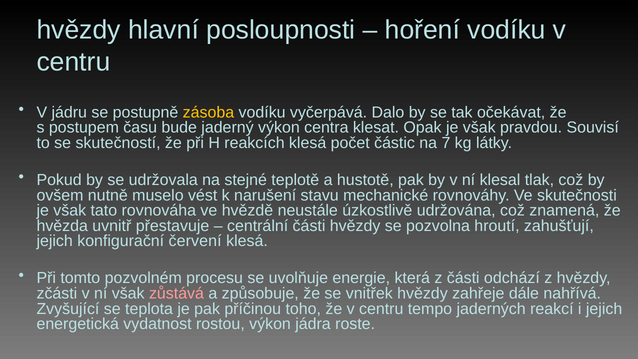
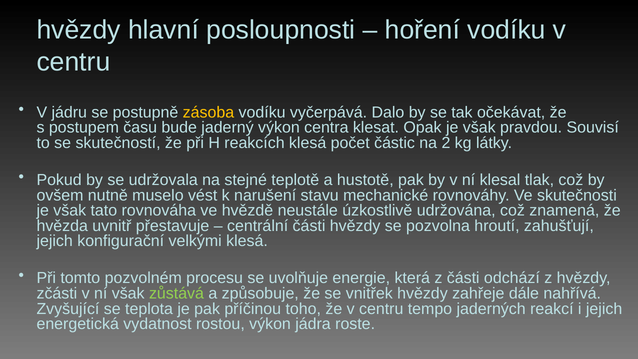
7: 7 -> 2 (446, 143)
červení: červení -> velkými (195, 241)
zůstává colour: pink -> light green (176, 293)
